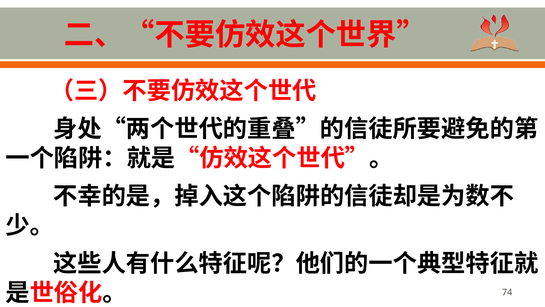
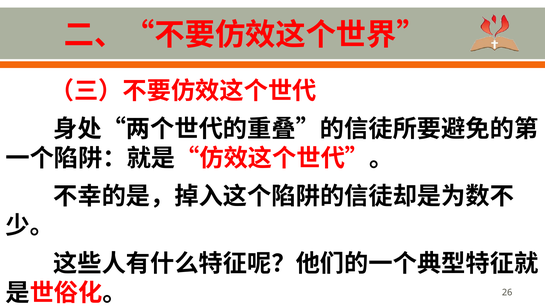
74: 74 -> 26 (507, 292)
